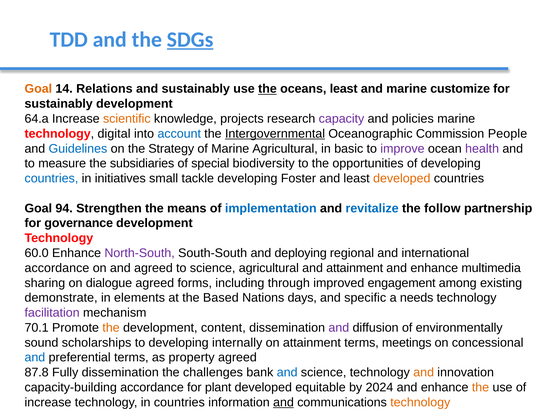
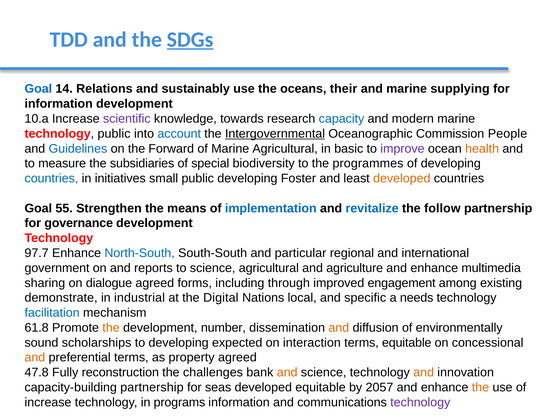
Goal colour: orange -> blue (38, 89)
the underline: present -> none (267, 89)
oceans least: least -> their (344, 89)
customize: customize -> supplying (460, 89)
sustainably: sustainably -> information (59, 104)
64.a: 64.a -> 10.a (37, 119)
scientific colour: orange -> purple (127, 119)
projects: projects -> towards (242, 119)
capacity colour: purple -> blue (342, 119)
policies: policies -> modern (413, 119)
technology digital: digital -> public (114, 134)
Strategy: Strategy -> Forward (171, 149)
health colour: purple -> orange (482, 149)
opportunities: opportunities -> programmes (368, 164)
small tackle: tackle -> public (198, 178)
94: 94 -> 55 (64, 208)
60.0: 60.0 -> 97.7 (37, 253)
North-South colour: purple -> blue (140, 253)
deploying: deploying -> particular (301, 253)
accordance: accordance -> government (57, 268)
and agreed: agreed -> reports (153, 268)
and attainment: attainment -> agriculture (355, 268)
elements: elements -> industrial (140, 298)
Based: Based -> Digital (221, 298)
days: days -> local (302, 298)
facilitation colour: purple -> blue (52, 313)
70.1: 70.1 -> 61.8 (37, 328)
content: content -> number (223, 328)
and colour: purple -> orange (339, 328)
internally: internally -> expected (237, 343)
on attainment: attainment -> interaction (312, 343)
terms meetings: meetings -> equitable (407, 343)
and colour: blue -> orange (35, 358)
87.8: 87.8 -> 47.8 (37, 372)
Fully dissemination: dissemination -> reconstruction (120, 372)
and colour: blue -> orange (287, 372)
capacity-building accordance: accordance -> partnership (152, 387)
plant: plant -> seas (218, 387)
2024: 2024 -> 2057 (379, 387)
in countries: countries -> programs (179, 402)
and underline: present -> none (283, 402)
technology colour: orange -> purple (420, 402)
